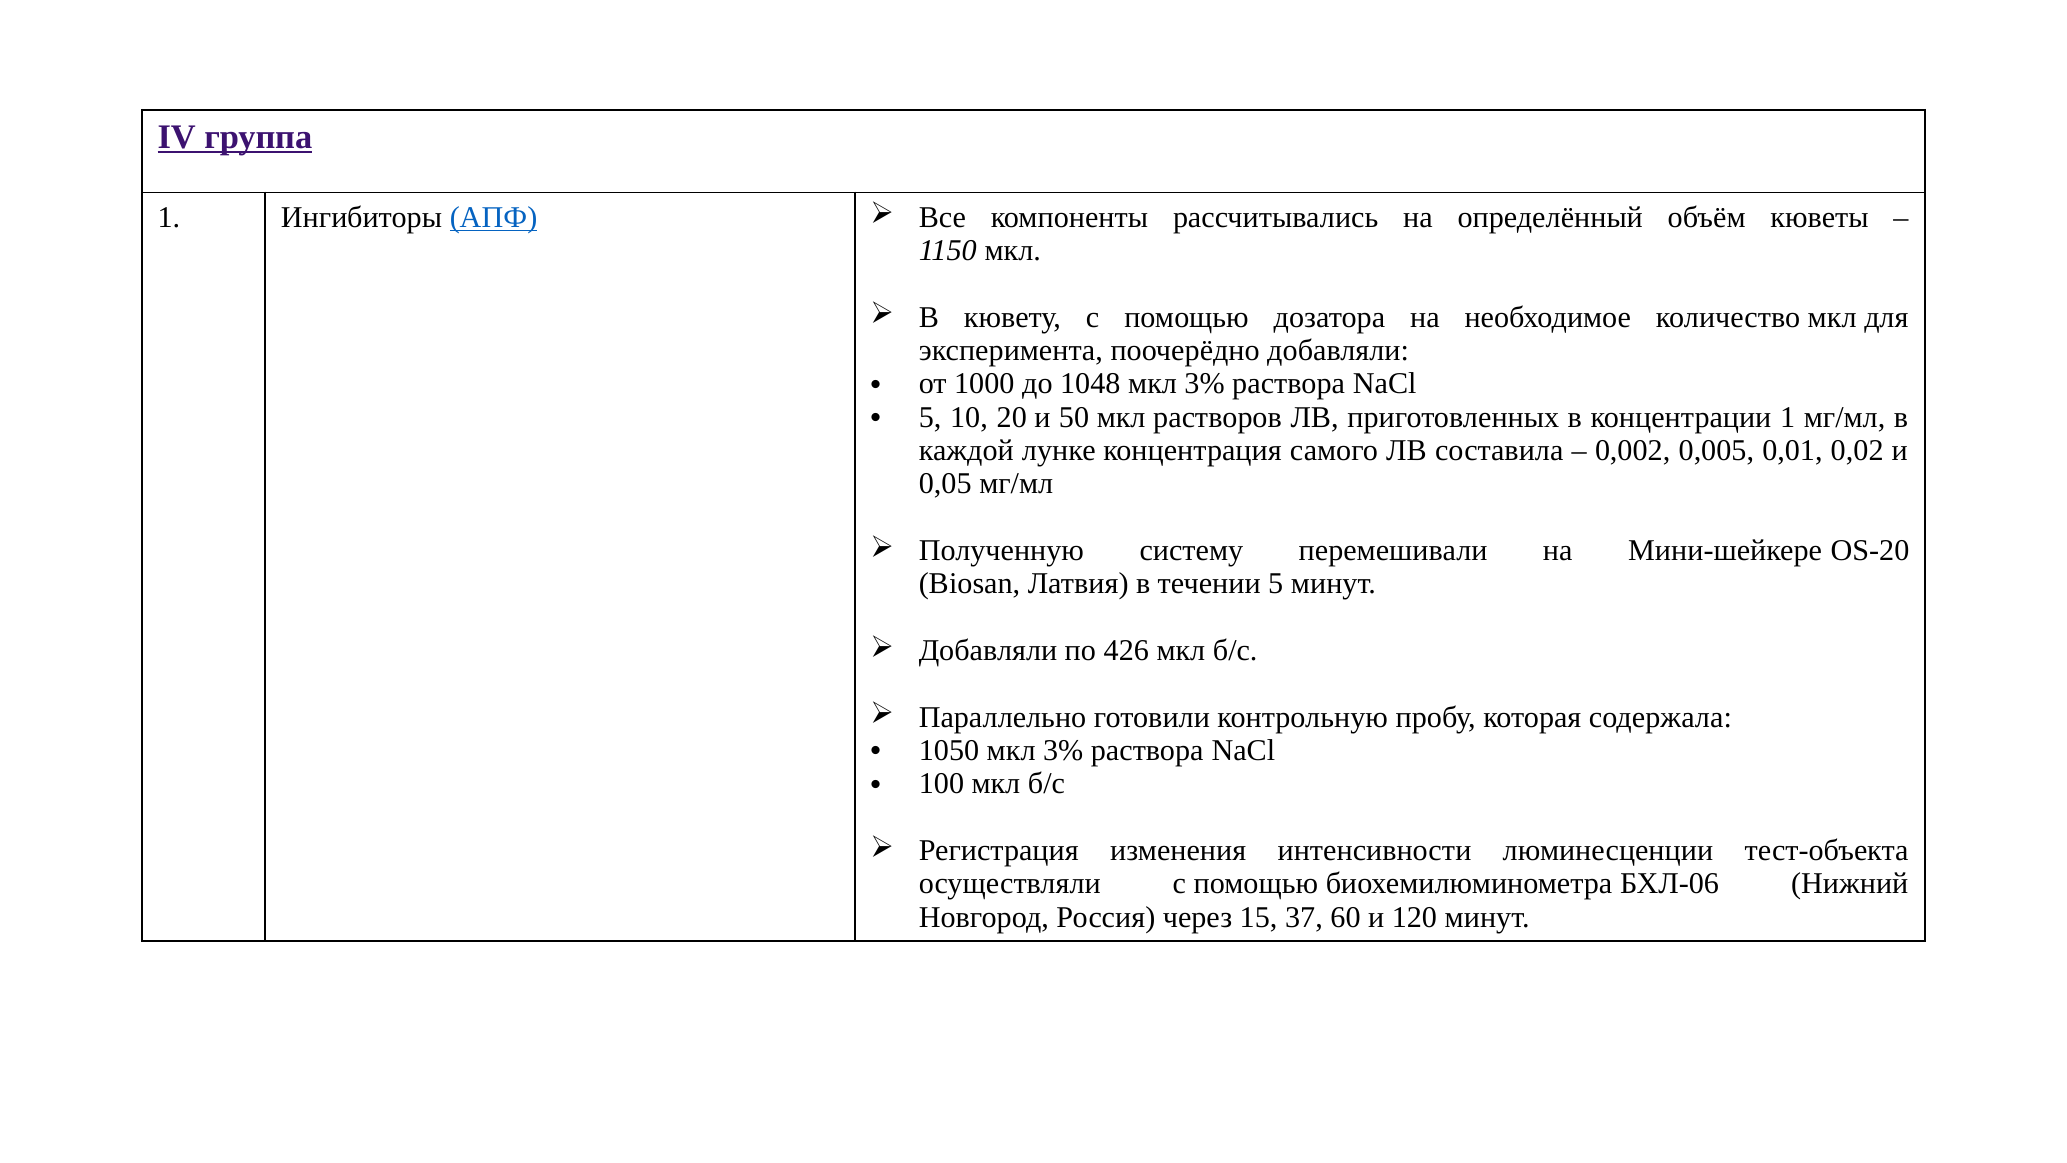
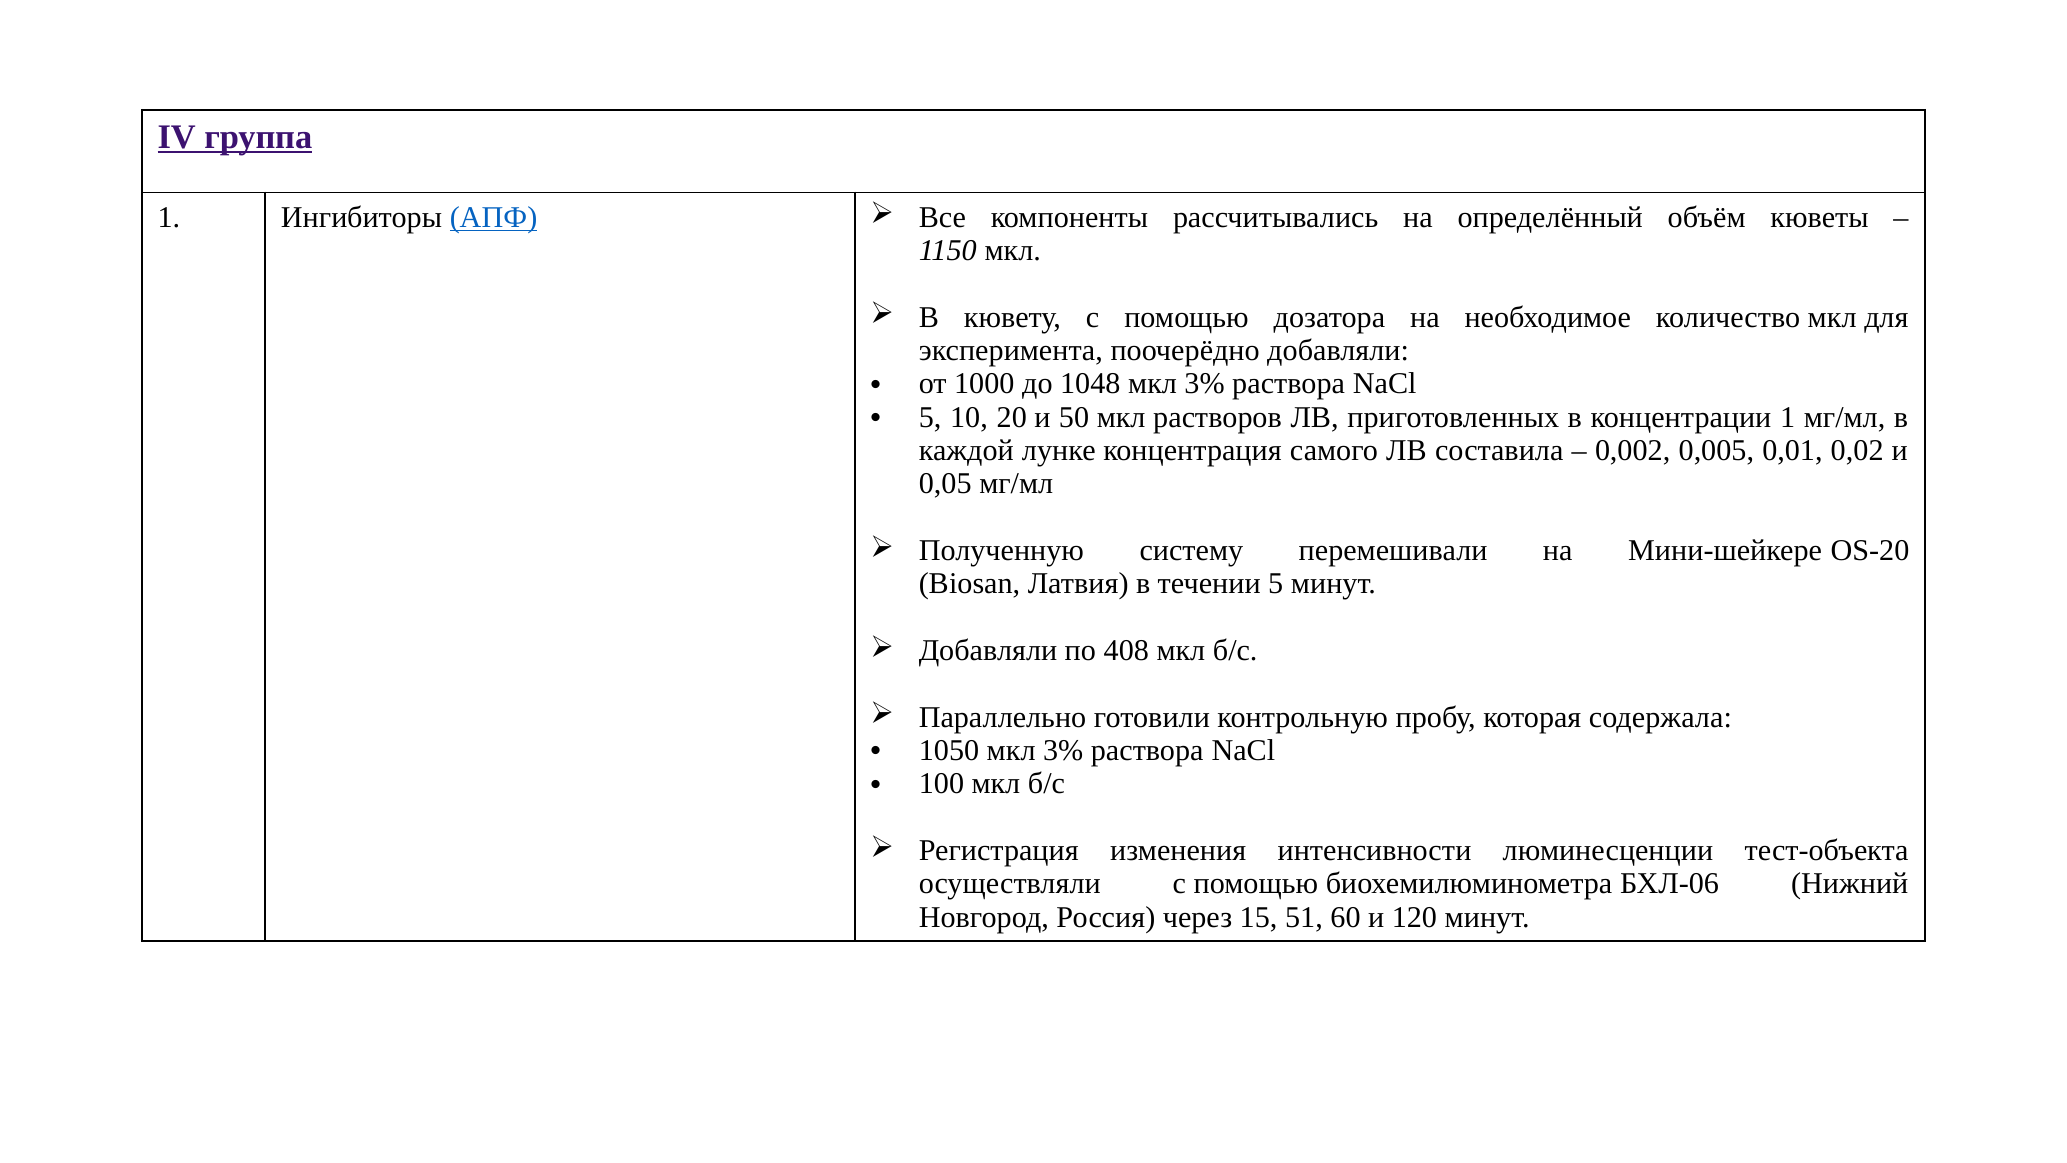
426: 426 -> 408 (1126, 650)
37: 37 -> 51 (1304, 917)
